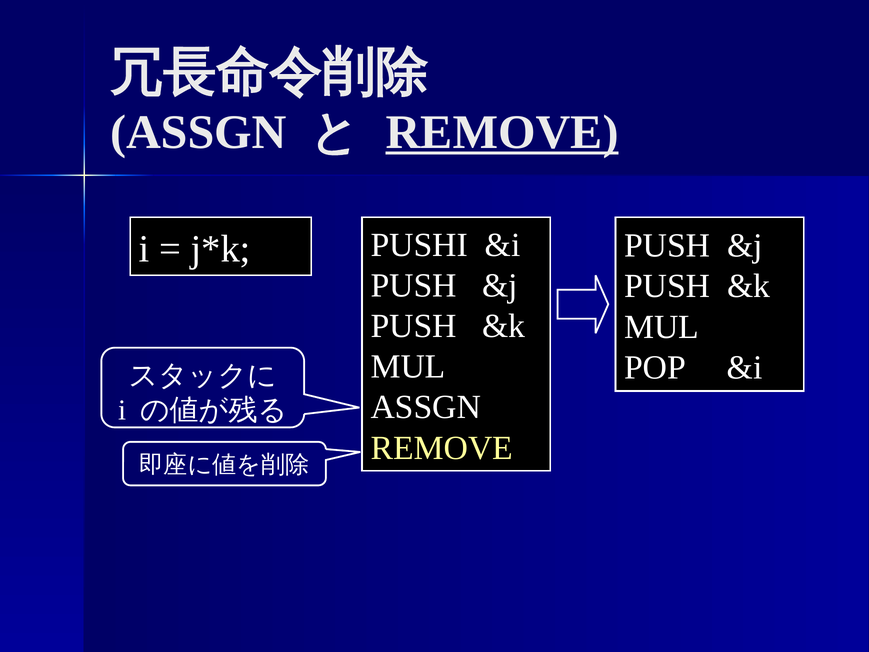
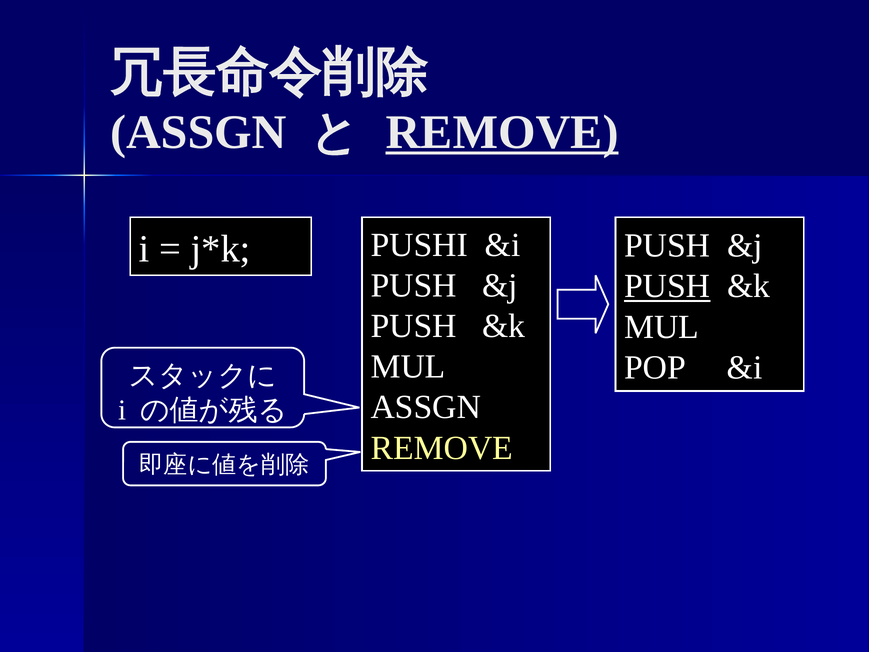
PUSH underline: none -> present (667, 286)
